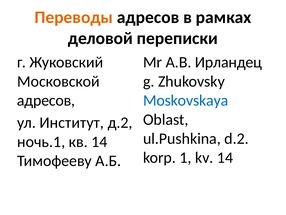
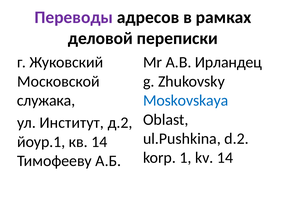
Переводы colour: orange -> purple (74, 17)
адресов: адресов -> служака (46, 100)
ночь.1: ночь.1 -> йоур.1 (41, 141)
